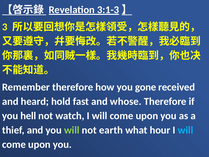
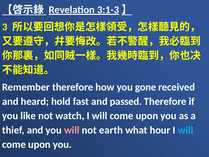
whose: whose -> passed (126, 101)
hell: hell -> like (28, 116)
will colour: light green -> pink (72, 130)
